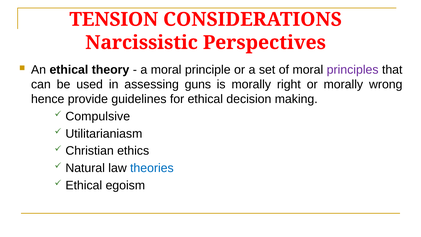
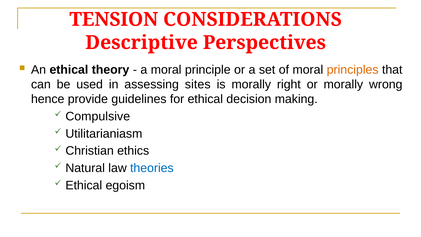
Narcissistic: Narcissistic -> Descriptive (142, 43)
principles colour: purple -> orange (353, 70)
guns: guns -> sites (198, 84)
